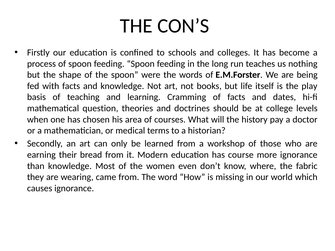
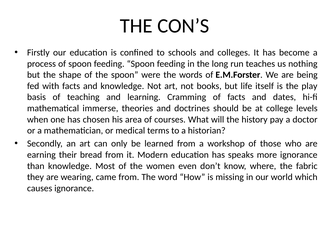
question: question -> immerse (100, 108)
course: course -> speaks (241, 155)
